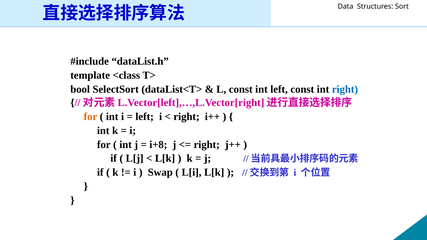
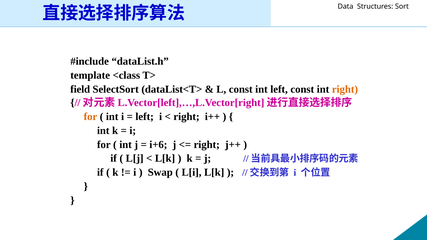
bool: bool -> field (80, 89)
right colour: blue -> orange (345, 89)
i+8: i+8 -> i+6 (158, 145)
